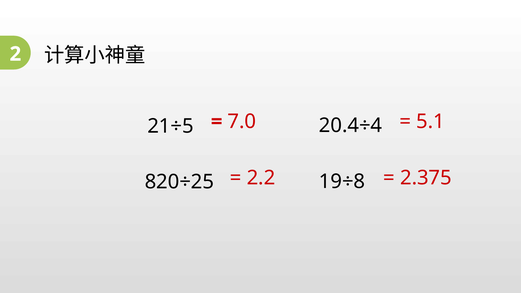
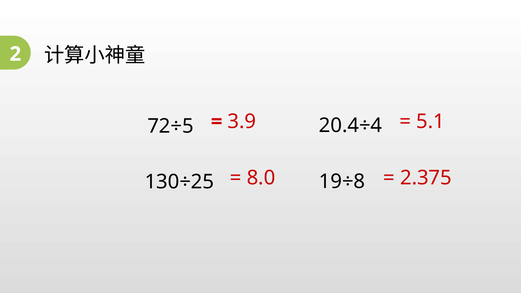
7.0: 7.0 -> 3.9 (242, 122)
21÷5: 21÷5 -> 72÷5 (170, 126)
2.2: 2.2 -> 8.0 (261, 178)
820÷25: 820÷25 -> 130÷25 (179, 182)
